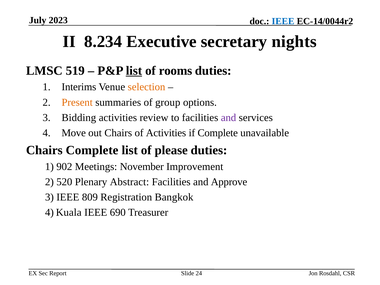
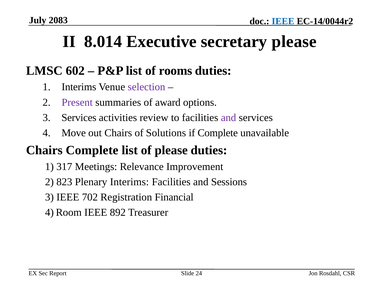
2023: 2023 -> 2083 (58, 20)
8.234: 8.234 -> 8.014 (103, 42)
secretary nights: nights -> please (294, 42)
519: 519 -> 602 (75, 71)
list underline: present -> none (134, 71)
selection colour: orange -> purple (147, 87)
Present colour: orange -> purple (77, 102)
group: group -> award (168, 102)
3 Bidding: Bidding -> Services (79, 118)
of Activities: Activities -> Solutions (166, 133)
902: 902 -> 317 (64, 167)
November: November -> Relevance (142, 167)
520: 520 -> 823 (64, 182)
Plenary Abstract: Abstract -> Interims (129, 182)
Approve: Approve -> Sessions (229, 182)
809: 809 -> 702 (90, 197)
Bangkok: Bangkok -> Financial (174, 197)
Kuala: Kuala -> Room (69, 213)
690: 690 -> 892 (118, 213)
